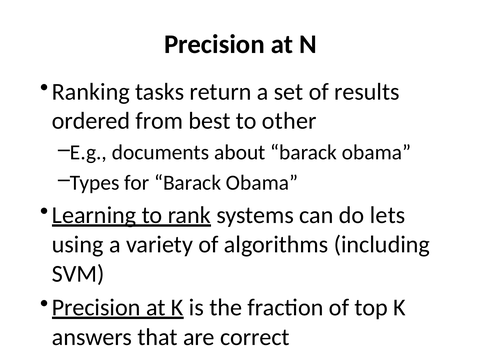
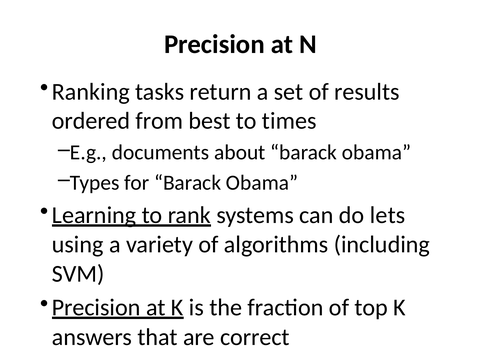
other: other -> times (289, 121)
